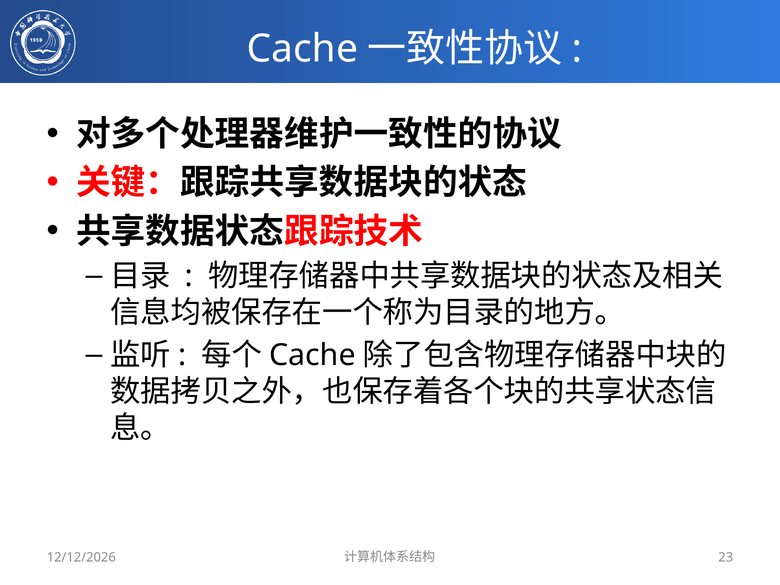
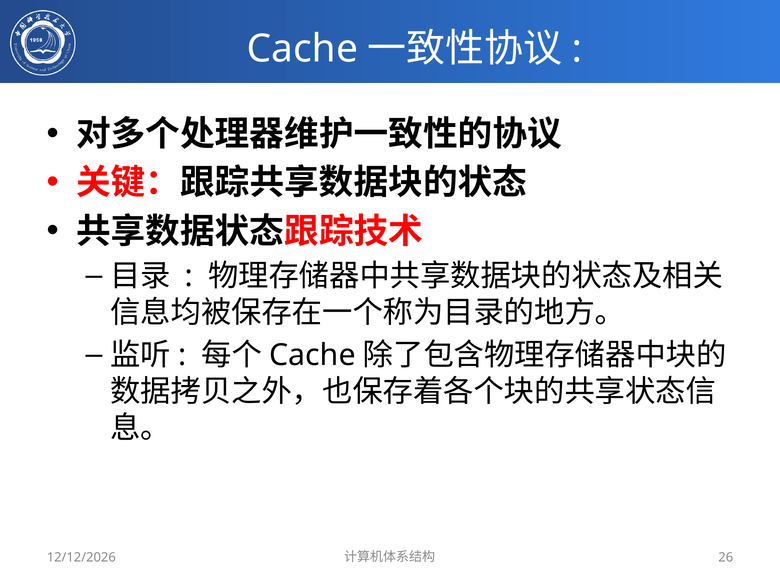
23: 23 -> 26 (726, 558)
